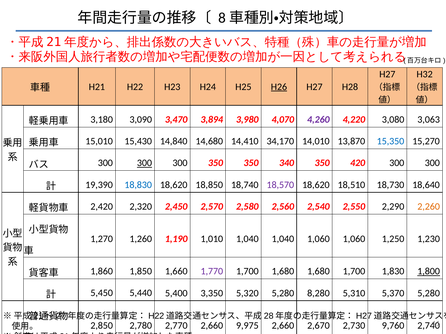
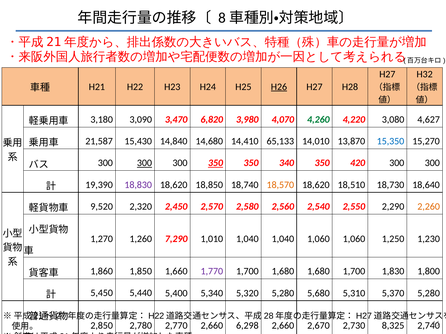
3,894: 3,894 -> 6,820 (212, 120)
4,260 colour: purple -> green (318, 120)
3,063: 3,063 -> 4,627 (429, 120)
15,010: 15,010 -> 21,587 (99, 141)
34,170: 34,170 -> 65,133 (280, 141)
350 underline: none -> present (216, 163)
18,830 colour: blue -> purple (138, 185)
18,570 colour: purple -> orange (280, 185)
2,420: 2,420 -> 9,520 (102, 207)
1,190: 1,190 -> 7,290 (176, 239)
1,800 underline: present -> none (429, 272)
3,350: 3,350 -> 5,340 (212, 294)
8,280: 8,280 -> 5,680 (318, 294)
9,975: 9,975 -> 6,298 (247, 326)
9,760: 9,760 -> 8,325 (393, 326)
